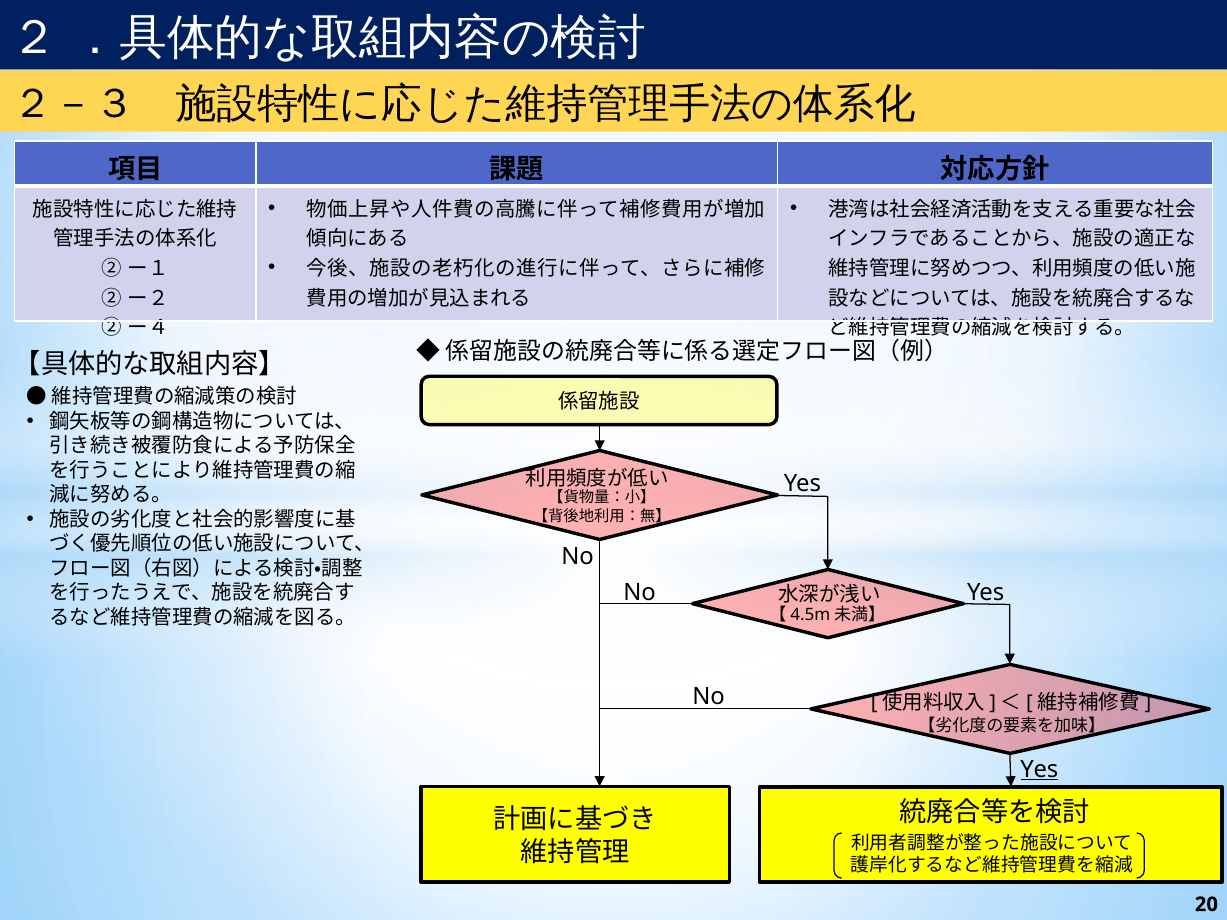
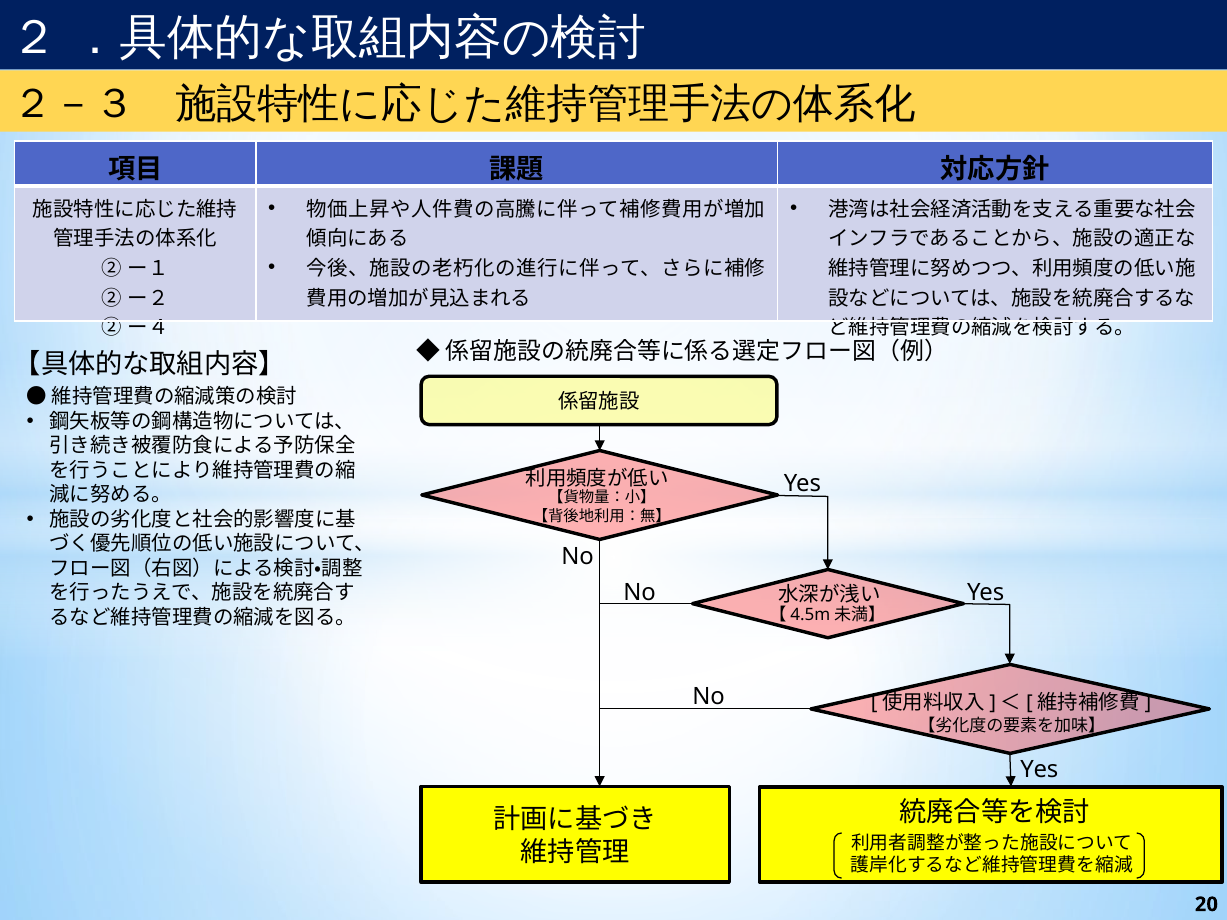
Yes underline: present -> none (1039, 770)
